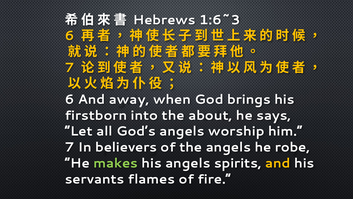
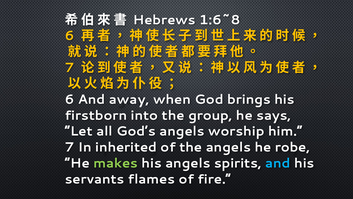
1:6~3: 1:6~3 -> 1:6~8 (220, 20)
about: about -> group (210, 115)
believers: believers -> inherited (126, 147)
and colour: yellow -> light blue (278, 163)
